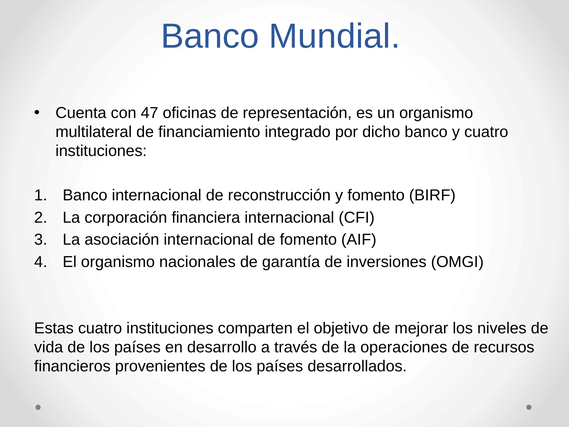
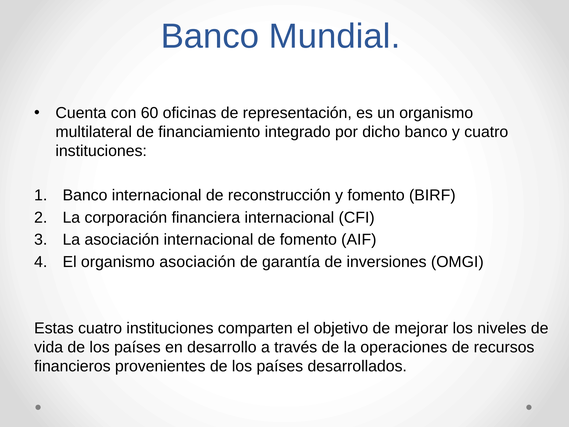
47: 47 -> 60 (150, 113)
organismo nacionales: nacionales -> asociación (197, 262)
